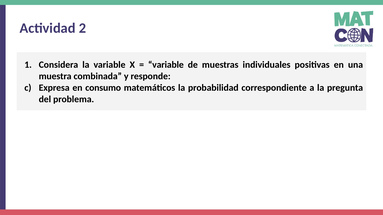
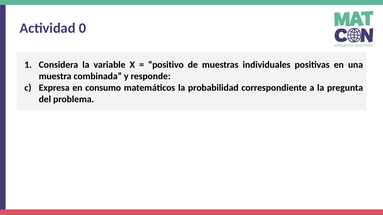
2: 2 -> 0 (82, 28)
variable: variable -> positivo (166, 65)
